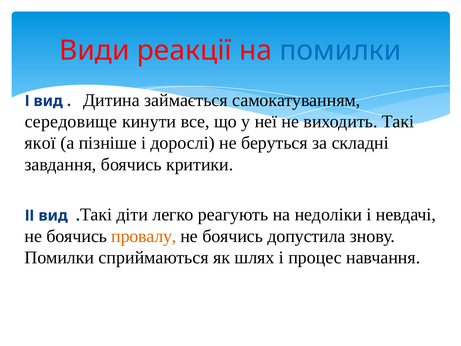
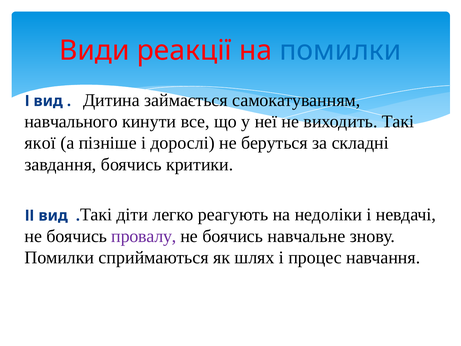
середовище: середовище -> навчального (71, 121)
провалу colour: orange -> purple (144, 236)
допустила: допустила -> навчальне (306, 236)
